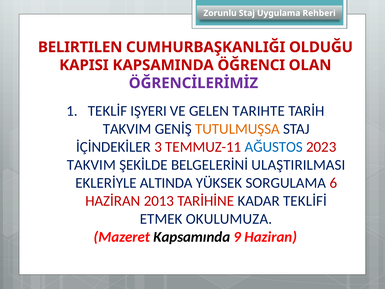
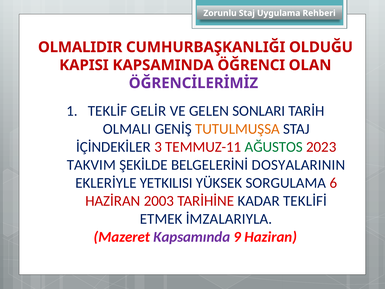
BELIRTILEN: BELIRTILEN -> OLMALIDIR (80, 47)
IŞYERI: IŞYERI -> GELİR (148, 111)
TARIHTE: TARIHTE -> SONLARI (259, 111)
TAKVIM: TAKVIM -> OLMALI (127, 129)
AĞUSTOS colour: blue -> green (274, 147)
ULAŞTIRILMASI: ULAŞTIRILMASI -> DOSYALARININ (298, 165)
ALTINDA: ALTINDA -> YETKILISI (166, 183)
2013: 2013 -> 2003 (159, 201)
OKULUMUZA: OKULUMUZA -> İMZALARIYLA (229, 219)
Kapsamında colour: black -> purple (192, 237)
